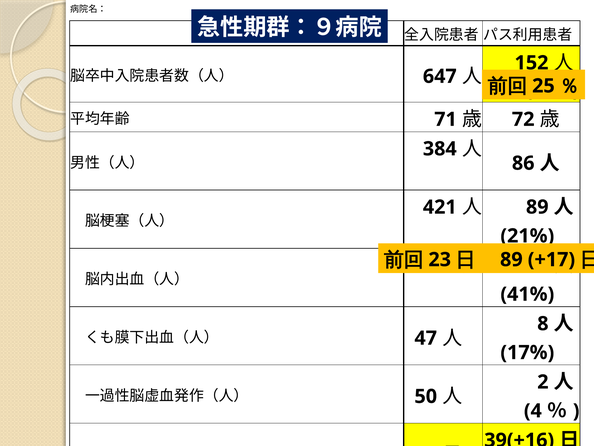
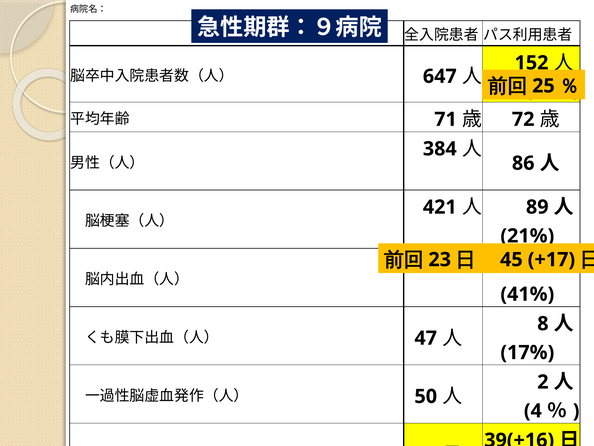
89: 89 -> 45 (511, 259)
